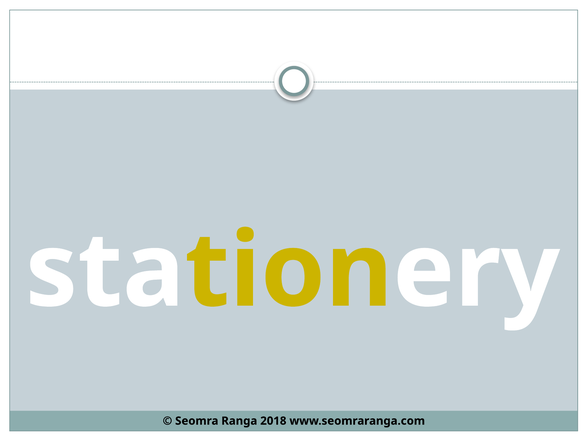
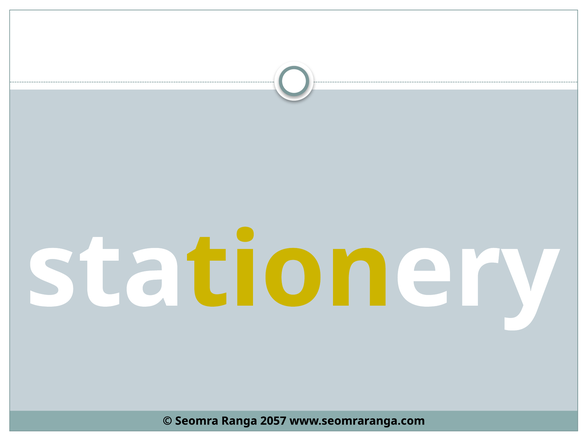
2018: 2018 -> 2057 (273, 421)
